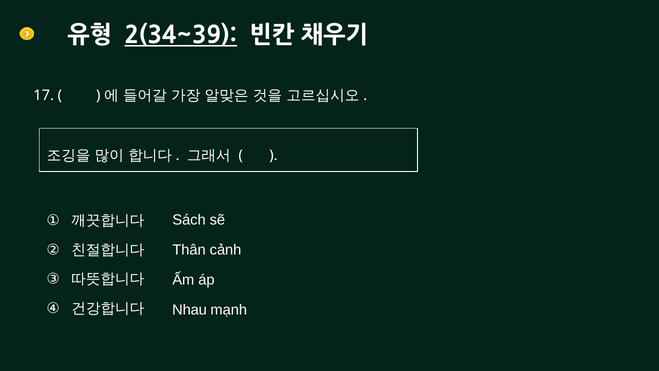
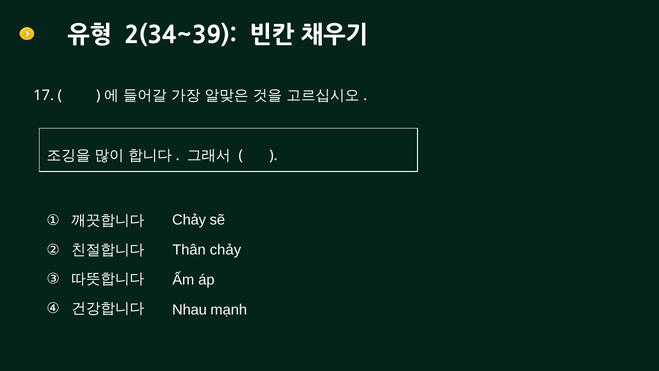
2(34~39 underline: present -> none (181, 35)
Sách: Sách -> Chảy (189, 220)
Thân cảnh: cảnh -> chảy (225, 250)
